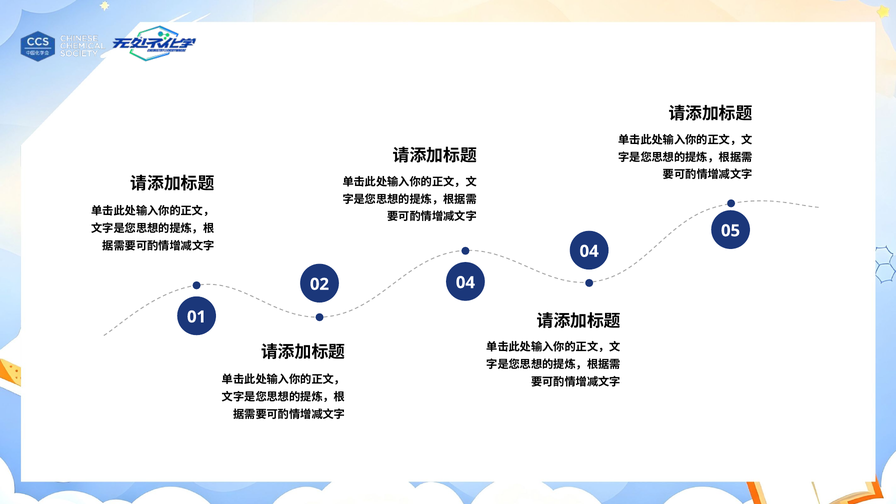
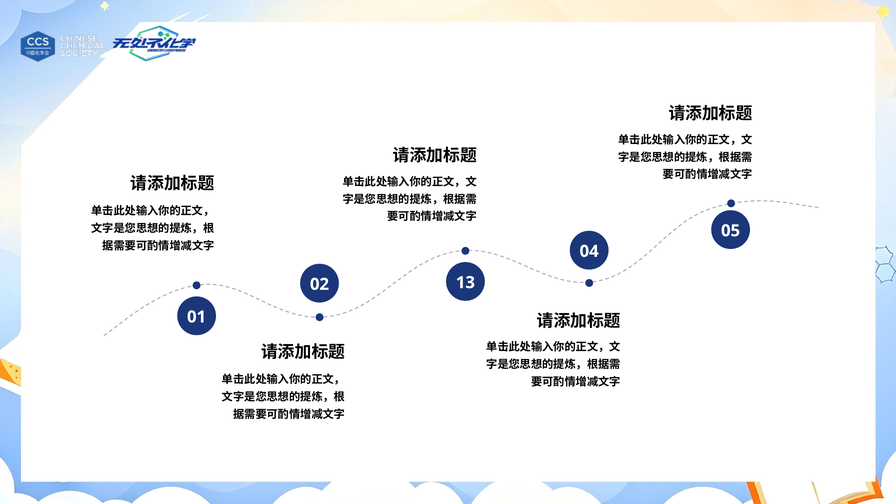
02 04: 04 -> 13 (465, 283)
